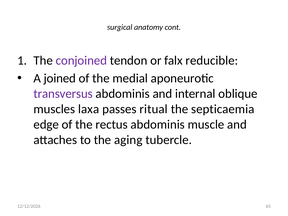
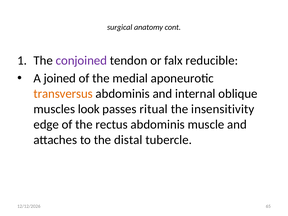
transversus colour: purple -> orange (63, 94)
laxa: laxa -> look (89, 109)
septicaemia: septicaemia -> insensitivity (223, 109)
aging: aging -> distal (128, 140)
